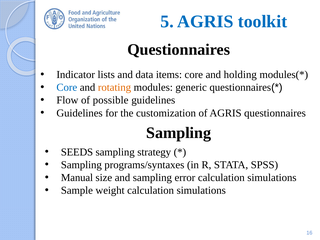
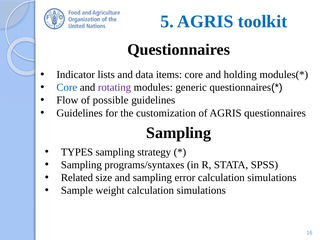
rotating colour: orange -> purple (114, 87)
SEEDS: SEEDS -> TYPES (77, 152)
Manual: Manual -> Related (77, 178)
